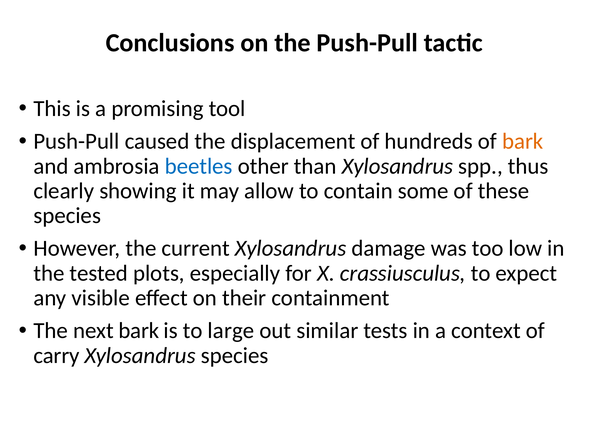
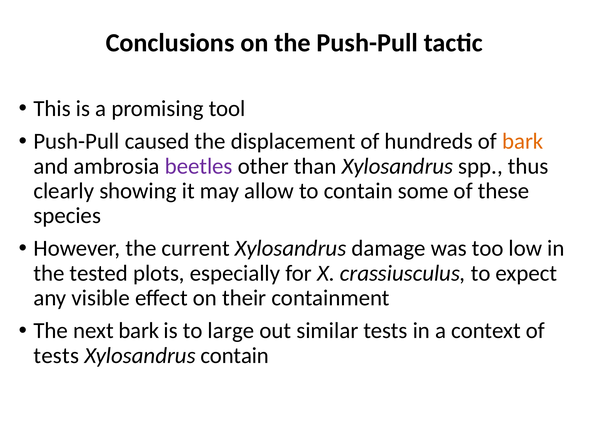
beetles colour: blue -> purple (199, 166)
carry: carry -> tests (56, 355)
Xylosandrus species: species -> contain (235, 355)
